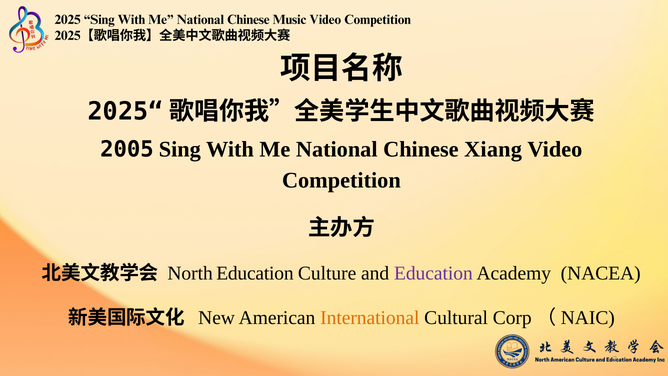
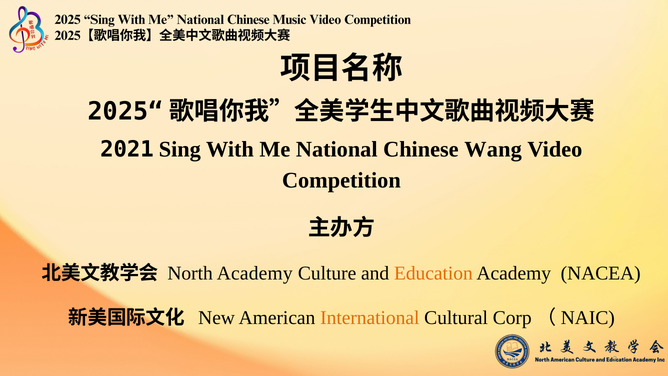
2005: 2005 -> 2021 (127, 149)
Xiang: Xiang -> Wang (493, 149)
North Education: Education -> Academy (255, 273)
Education colour: purple -> orange (433, 273)
